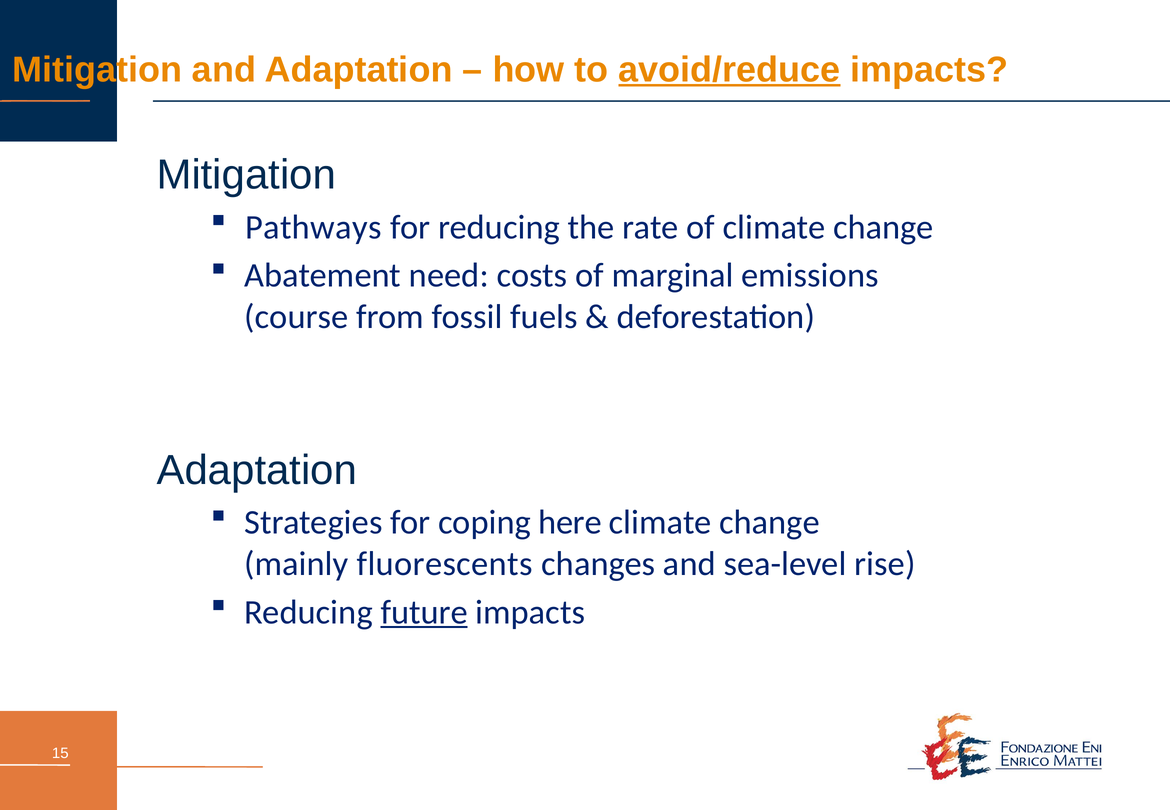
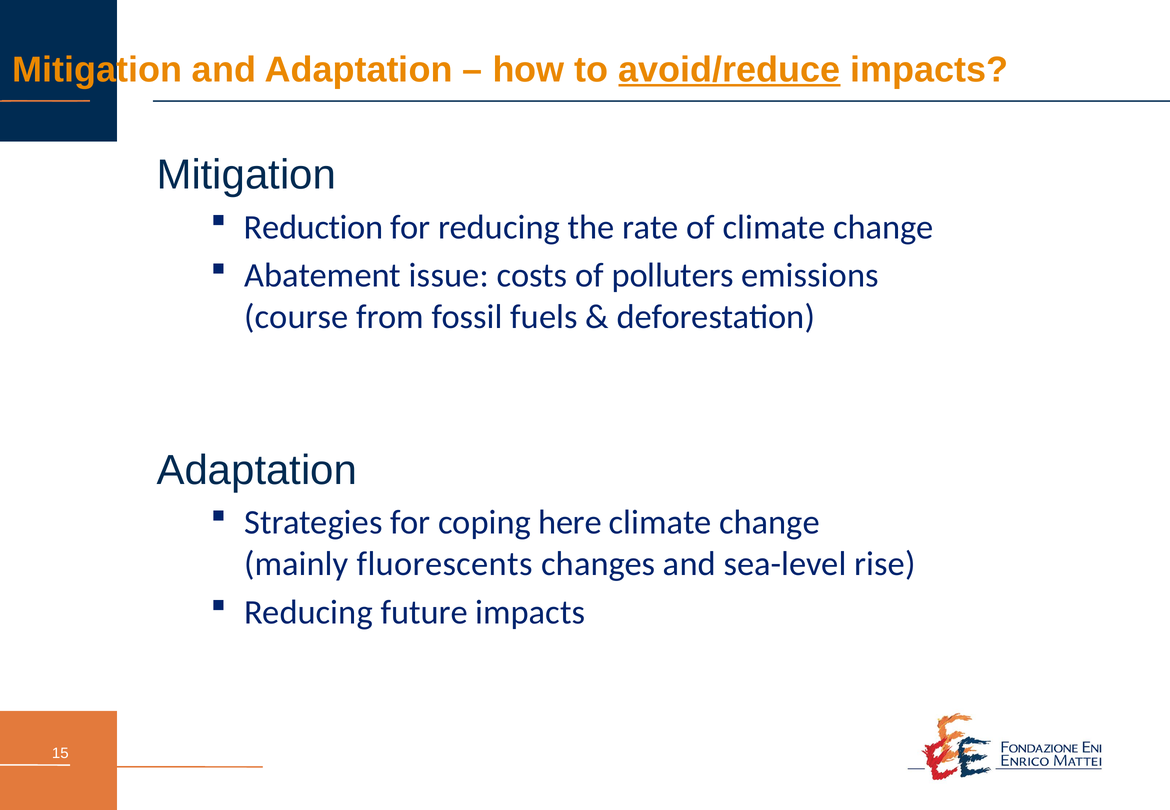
Pathways: Pathways -> Reduction (314, 227)
need: need -> issue (449, 275)
marginal: marginal -> polluters (673, 275)
future underline: present -> none (424, 612)
